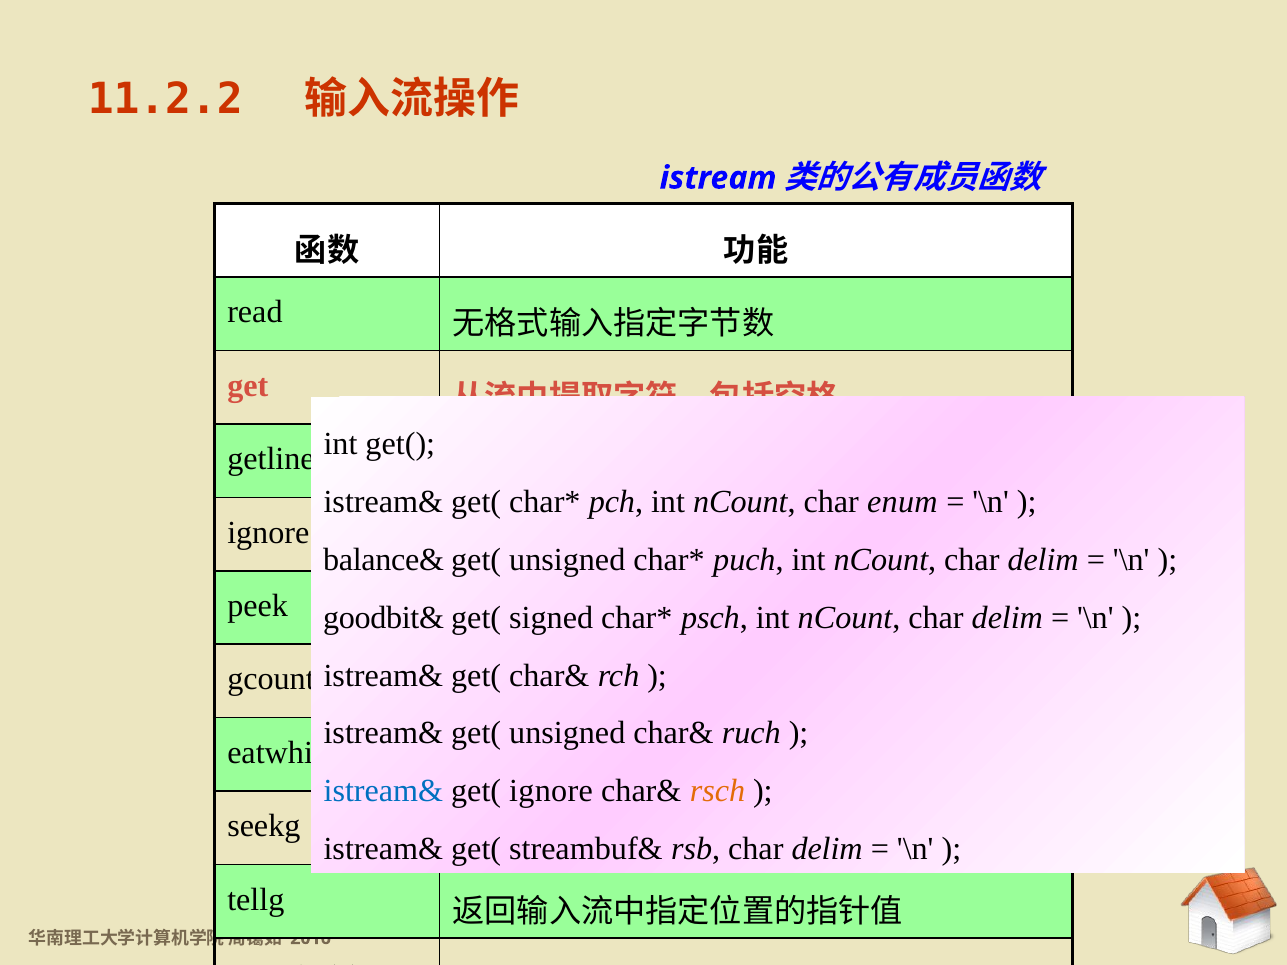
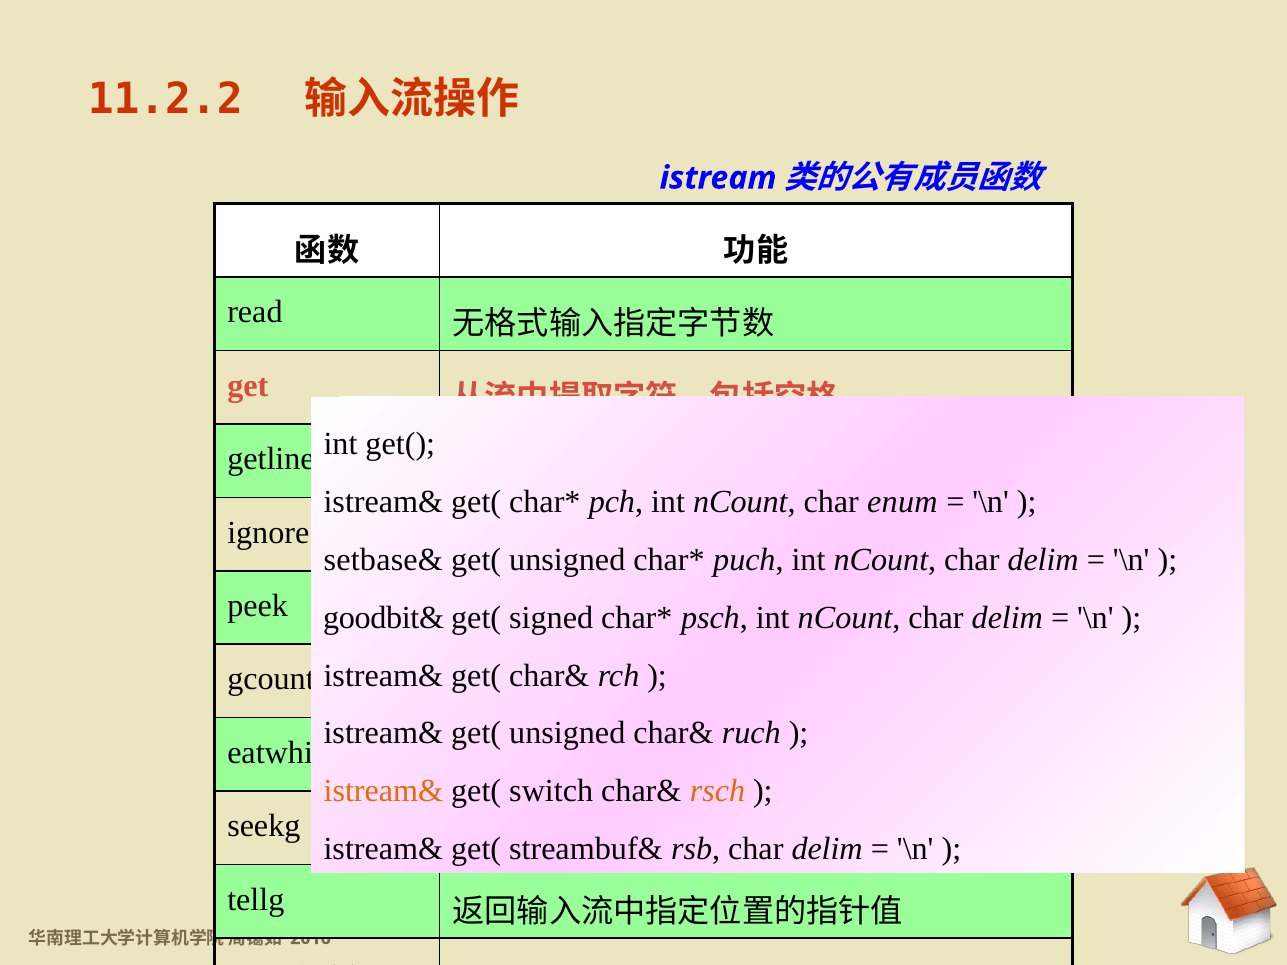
balance&: balance& -> setbase& (383, 560)
istream& colour: blue -> orange (383, 791)
get( ignore: ignore -> switch (551, 791)
